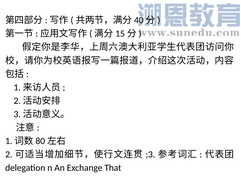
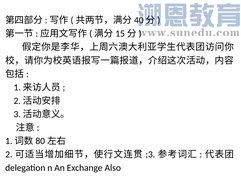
That: That -> Also (113, 168)
